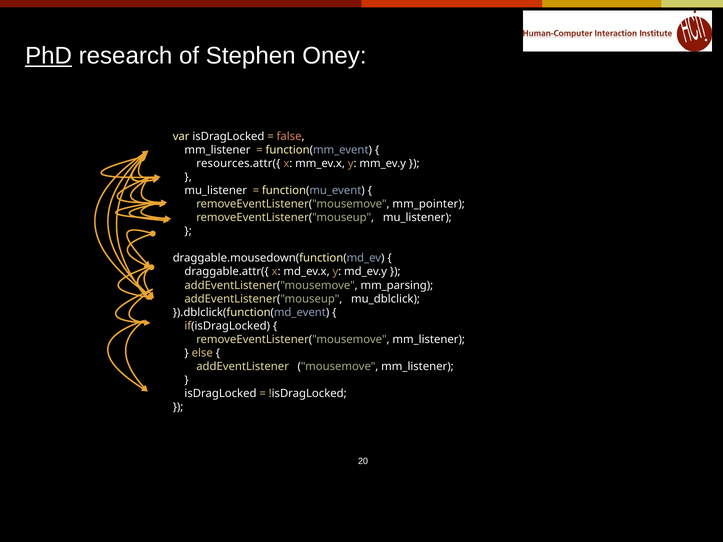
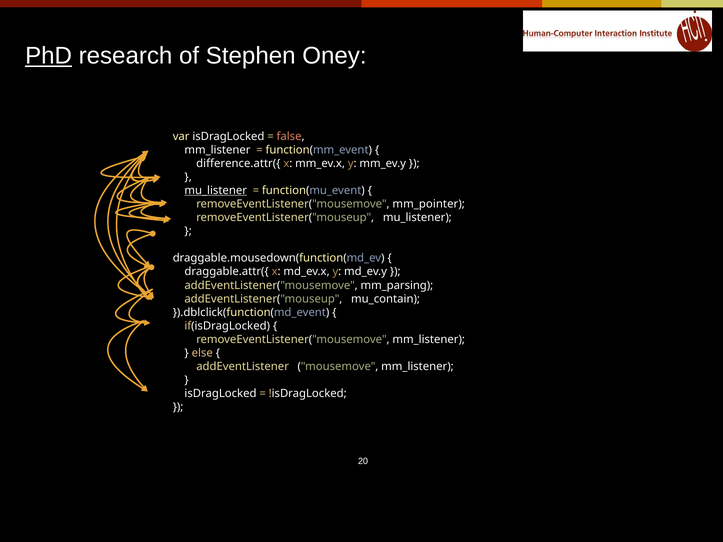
resources.attr({: resources.attr({ -> difference.attr({ (238, 163)
mu_listener underline: none -> present (216, 191)
mu_dblclick: mu_dblclick -> mu_contain (386, 299)
